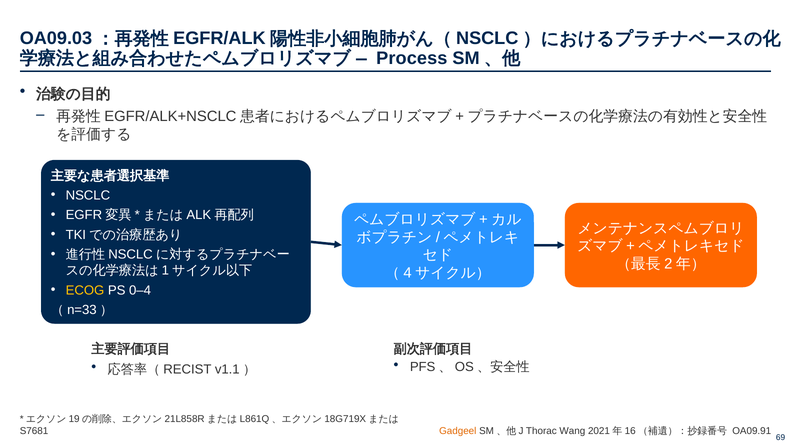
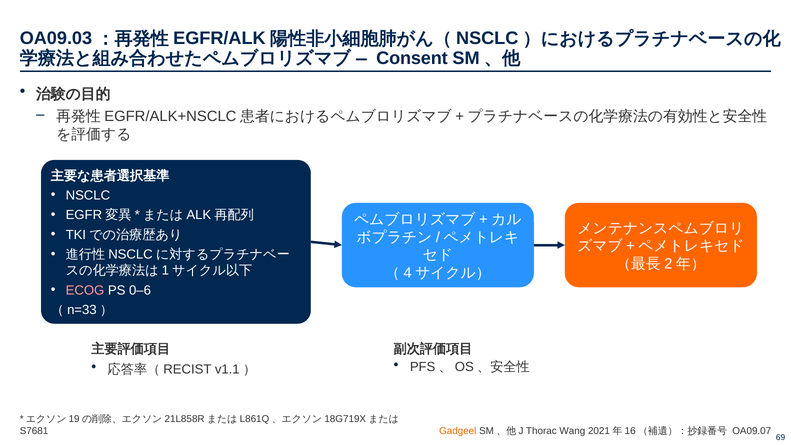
Process: Process -> Consent (412, 58)
ECOG colour: yellow -> pink (85, 290)
0–4: 0–4 -> 0–6 (140, 290)
OA09.91: OA09.91 -> OA09.07 (752, 431)
